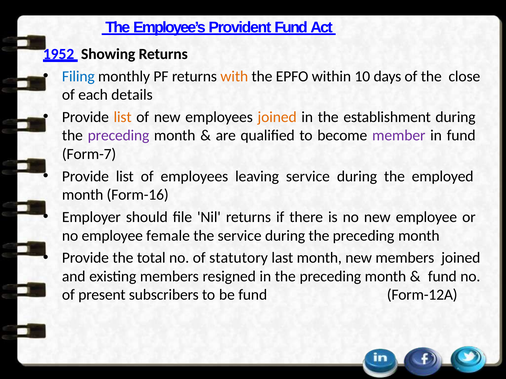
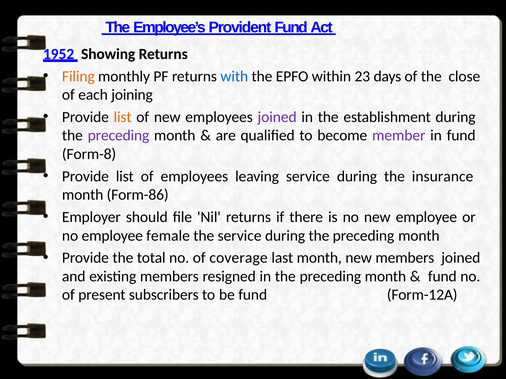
Filing colour: blue -> orange (78, 76)
with colour: orange -> blue (234, 76)
10: 10 -> 23 (362, 76)
details: details -> joining (132, 95)
joined colour: orange -> purple (277, 117)
Form-7: Form-7 -> Form-8 (89, 154)
employed: employed -> insurance (443, 177)
Form-16: Form-16 -> Form-86 (138, 195)
statutory: statutory -> coverage (239, 258)
